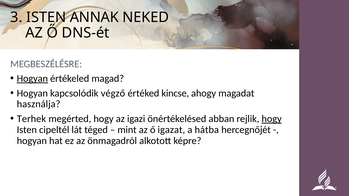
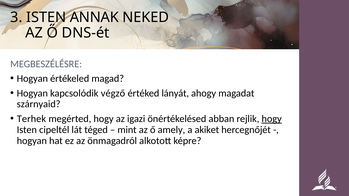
Hogyan underline: present -> none (32, 79)
kincse: kincse -> lányát (175, 93)
használja: használja -> szárnyaid (39, 104)
igazat: igazat -> amely (171, 130)
hátba: hátba -> akiket (207, 130)
